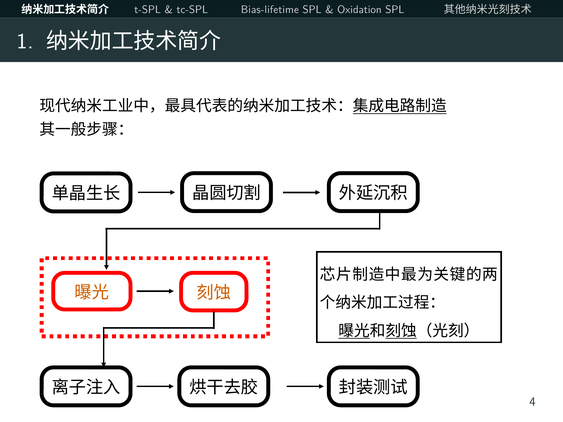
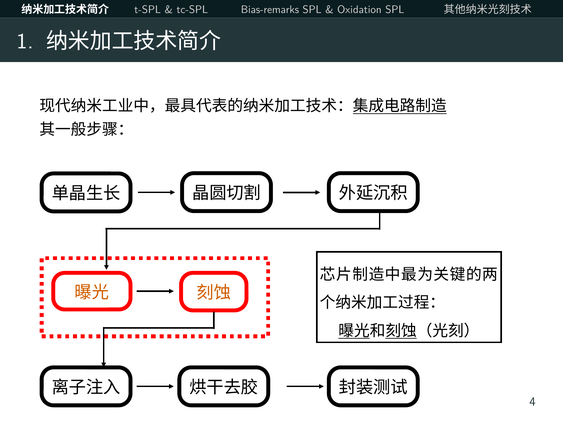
Bias-lifetime: Bias-lifetime -> Bias-remarks (270, 10)
